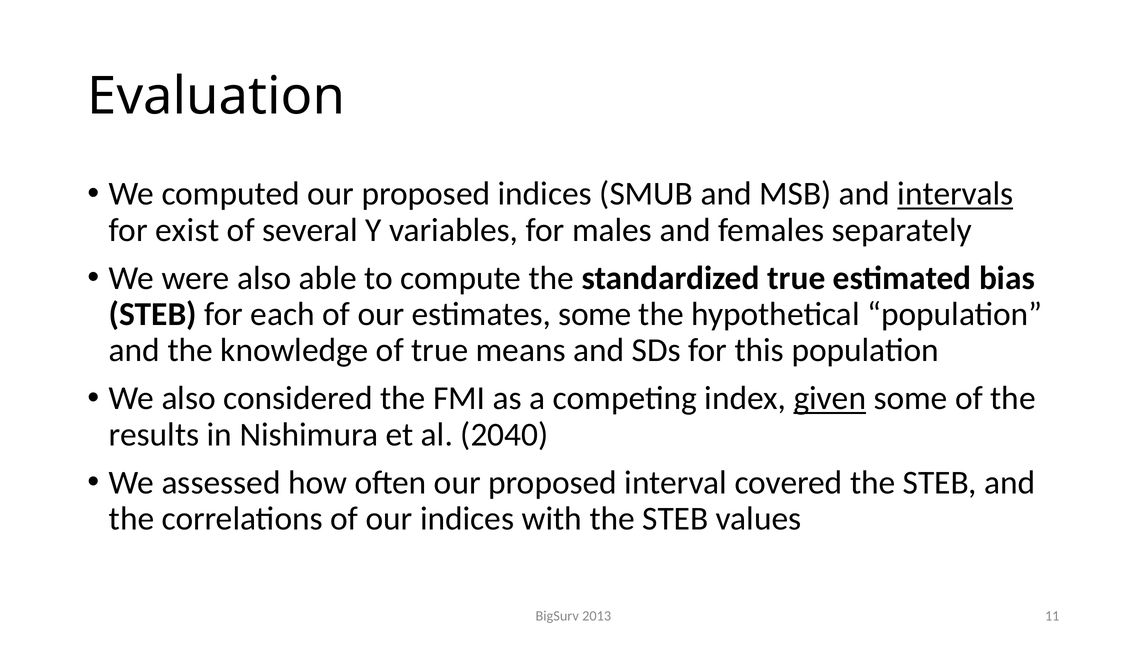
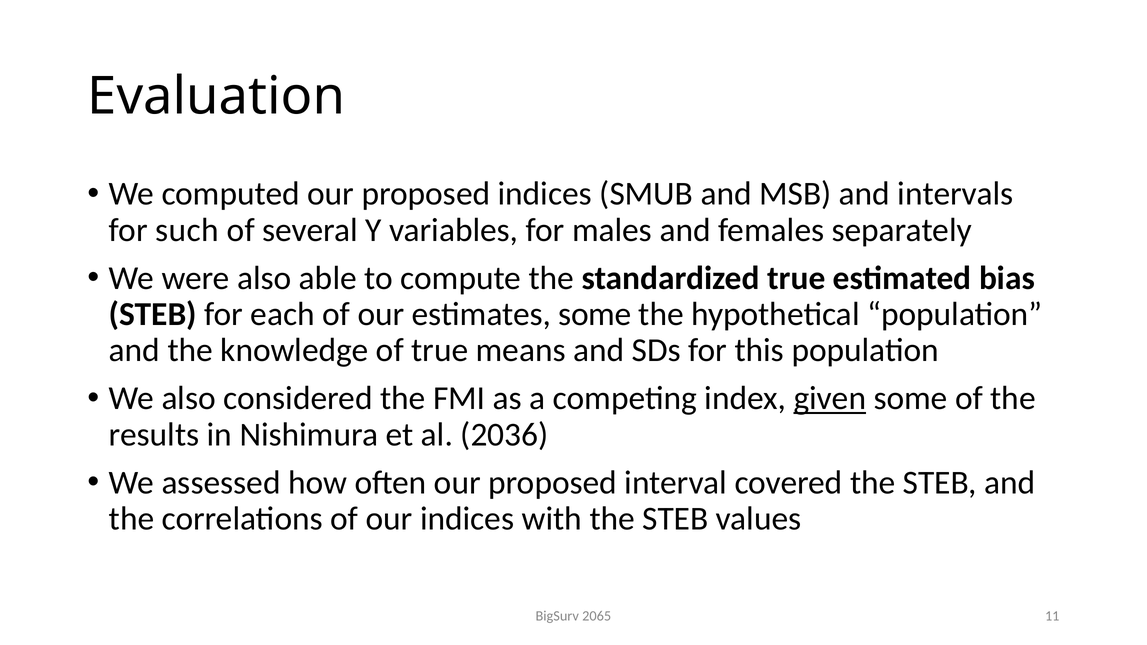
intervals underline: present -> none (955, 194)
exist: exist -> such (187, 230)
2040: 2040 -> 2036 (504, 435)
2013: 2013 -> 2065 (597, 616)
